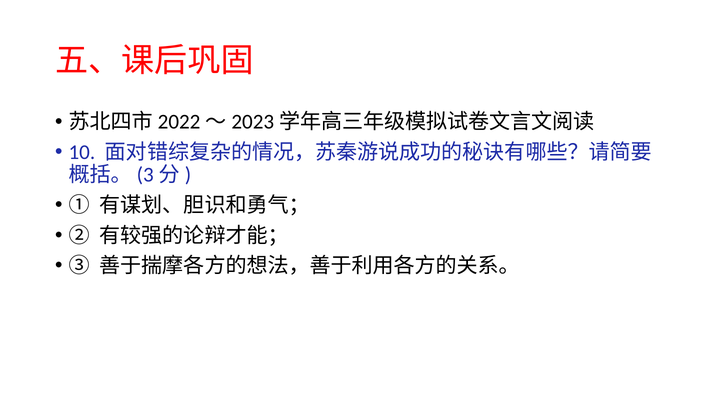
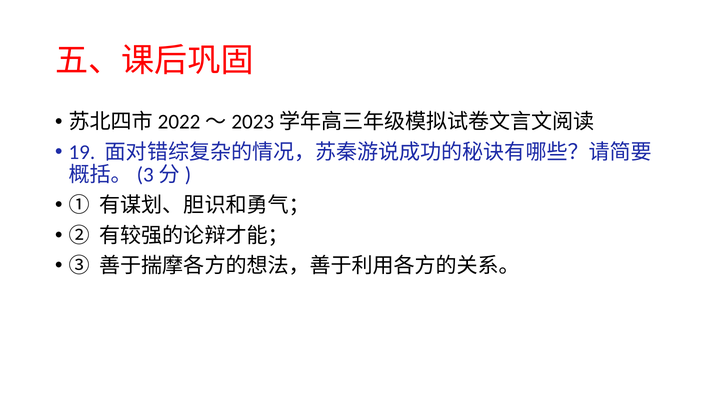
10: 10 -> 19 (82, 152)
